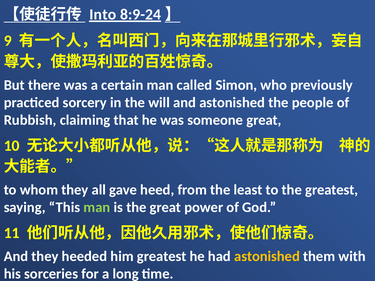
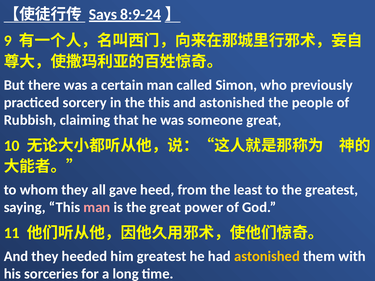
Into: Into -> Says (103, 15)
the will: will -> this (159, 103)
man colour: light green -> pink (97, 208)
